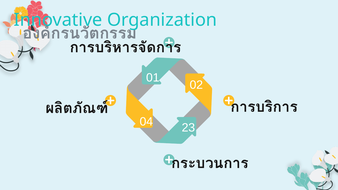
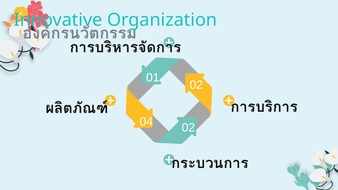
04 23: 23 -> 02 (188, 128)
